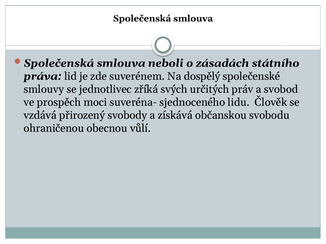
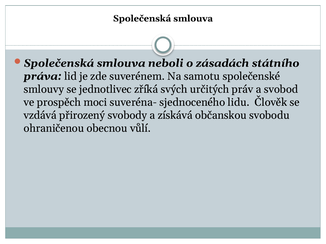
dospělý: dospělý -> samotu (202, 76)
